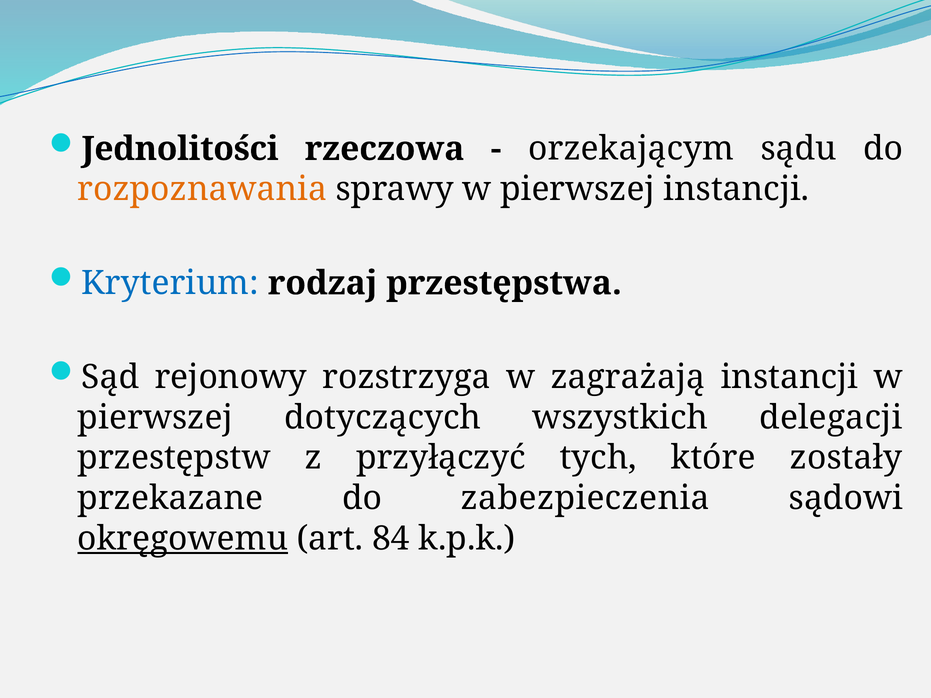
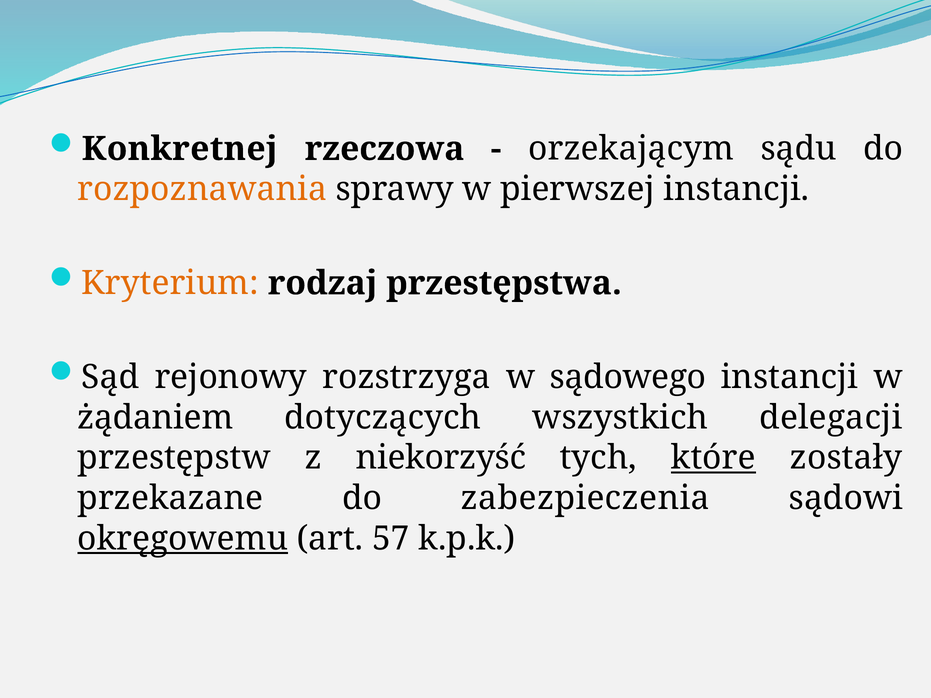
Jednolitości: Jednolitości -> Konkretnej (180, 149)
Kryterium colour: blue -> orange (170, 283)
zagrażają: zagrażają -> sądowego (628, 377)
pierwszej: pierwszej -> żądaniem (155, 418)
przyłączyć: przyłączyć -> niekorzyść (441, 458)
które underline: none -> present (713, 458)
84: 84 -> 57 (391, 539)
